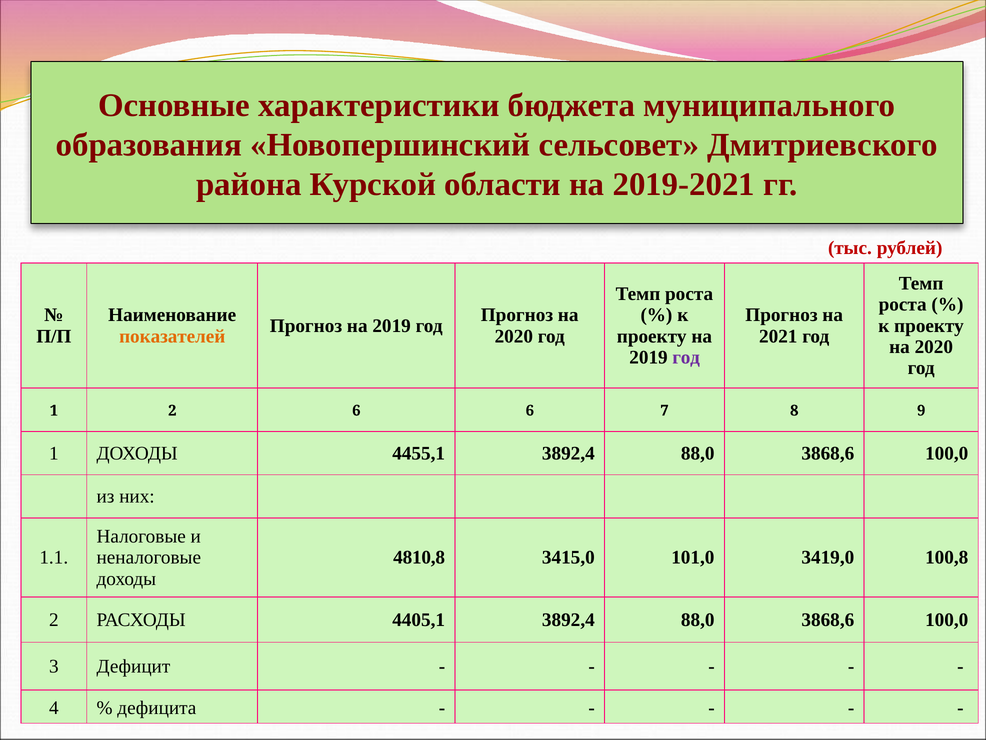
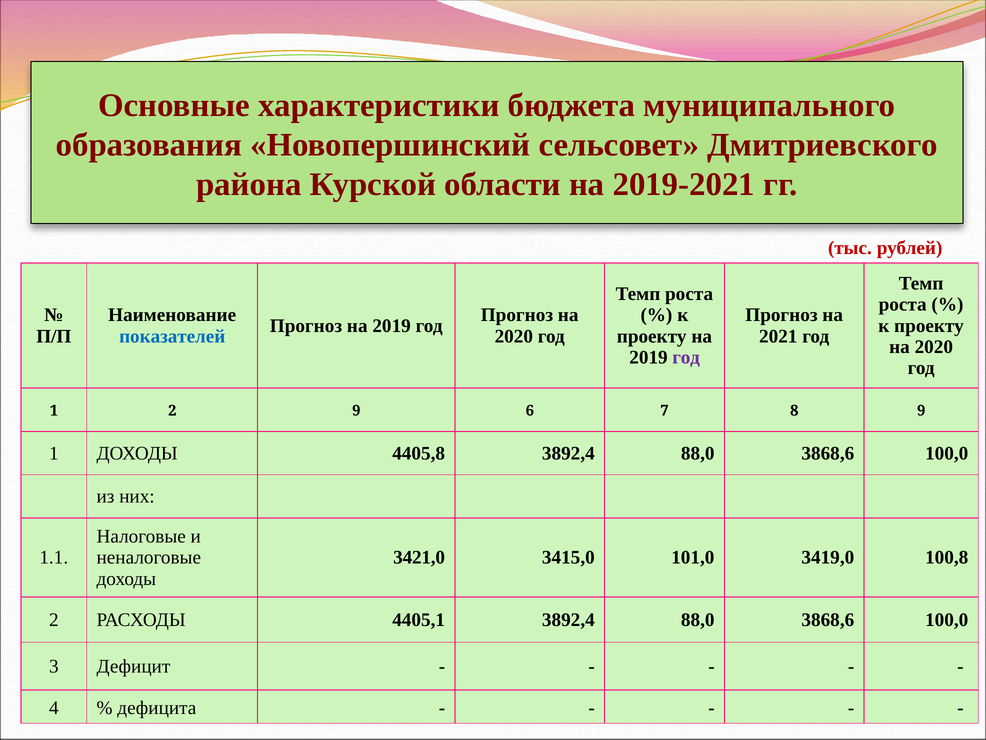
показателей colour: orange -> blue (172, 336)
2 6: 6 -> 9 (356, 410)
4455,1: 4455,1 -> 4405,8 (419, 453)
4810,8: 4810,8 -> 3421,0 (419, 557)
